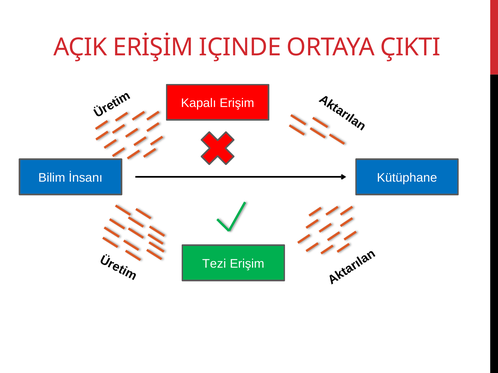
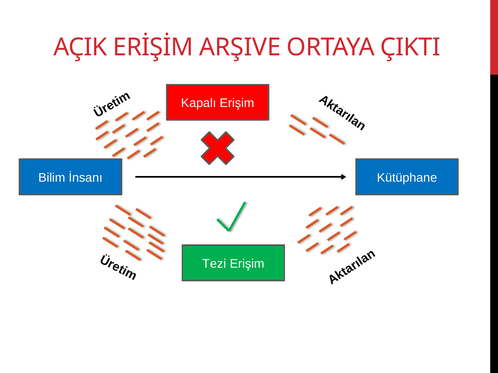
IÇINDE: IÇINDE -> ARŞIVE (240, 48)
